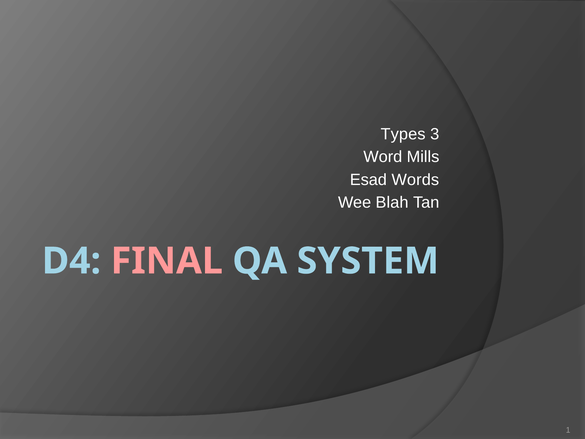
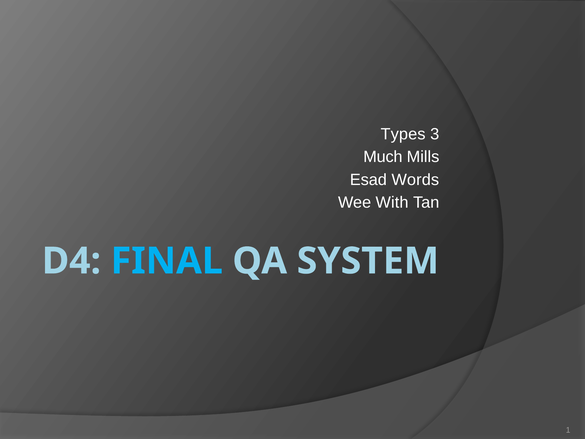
Word: Word -> Much (383, 157)
Blah: Blah -> With (392, 202)
FINAL colour: pink -> light blue (167, 261)
